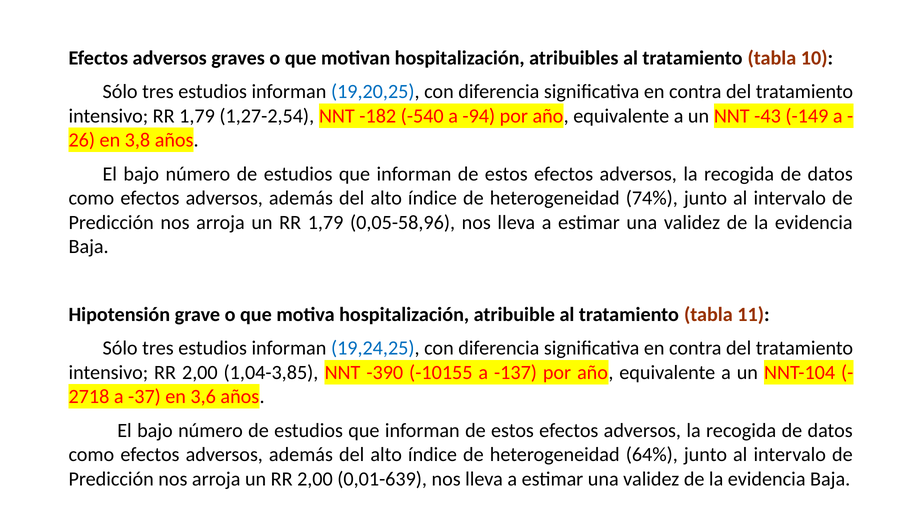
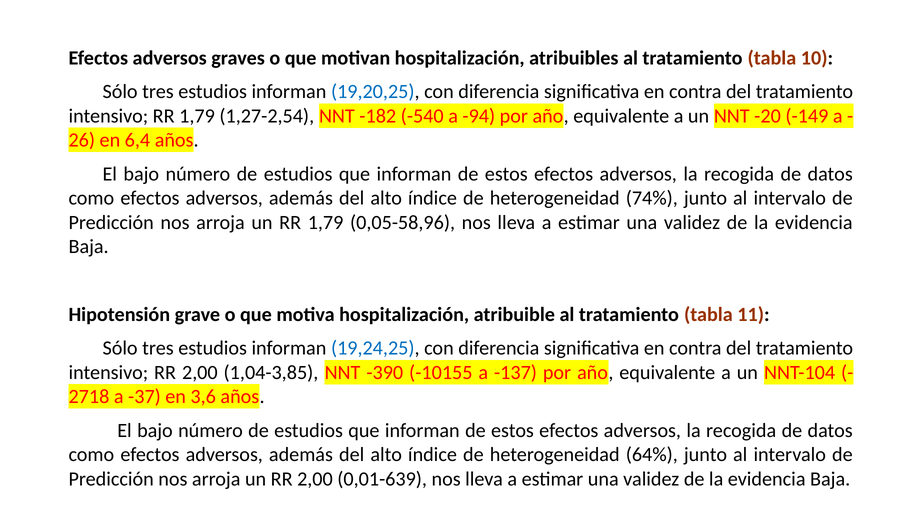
-43: -43 -> -20 (768, 116)
3,8: 3,8 -> 6,4 (137, 140)
